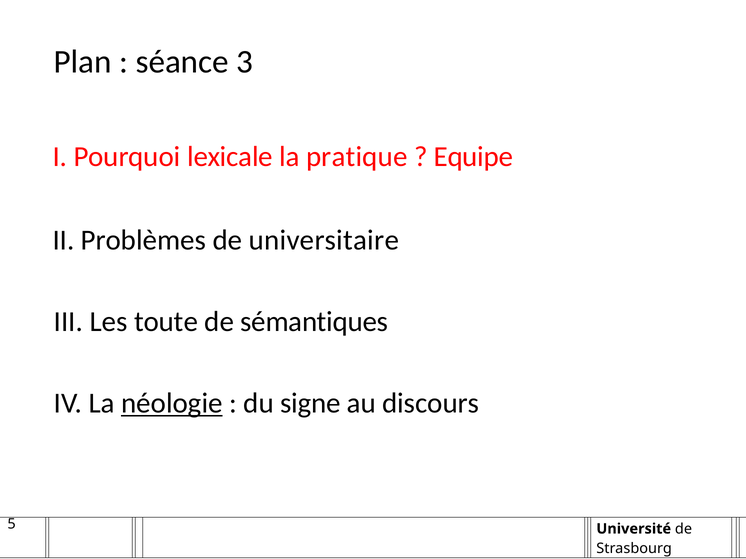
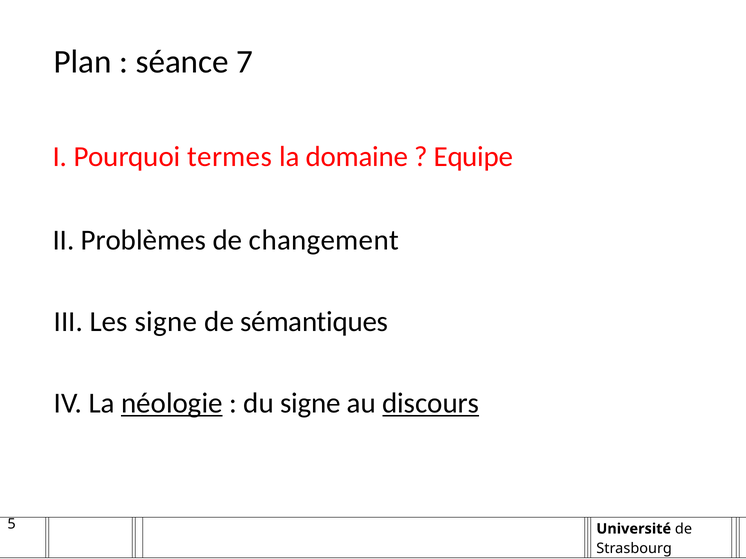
3: 3 -> 7 (245, 62)
lexicale: lexicale -> termes (230, 157)
pratique: pratique -> domaine (357, 157)
universitaire: universitaire -> changement (324, 240)
Les toute: toute -> signe (166, 322)
discours underline: none -> present (431, 404)
